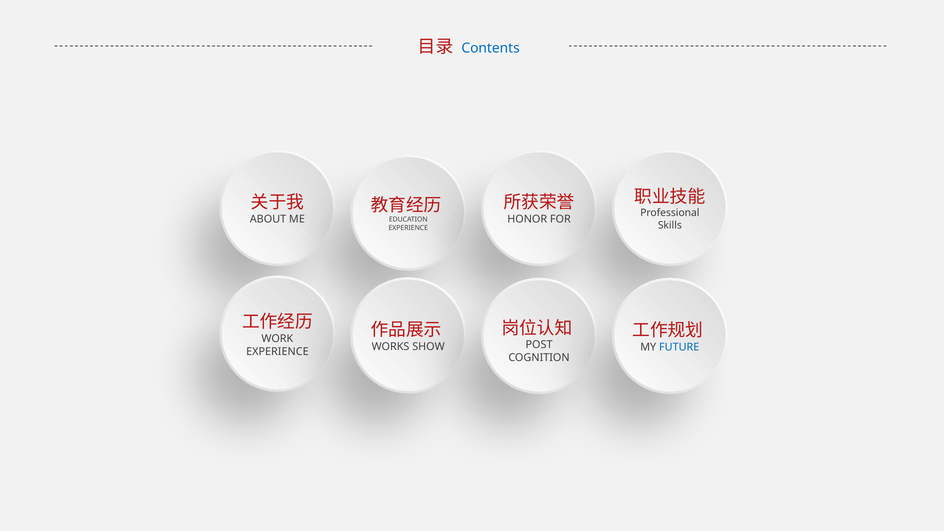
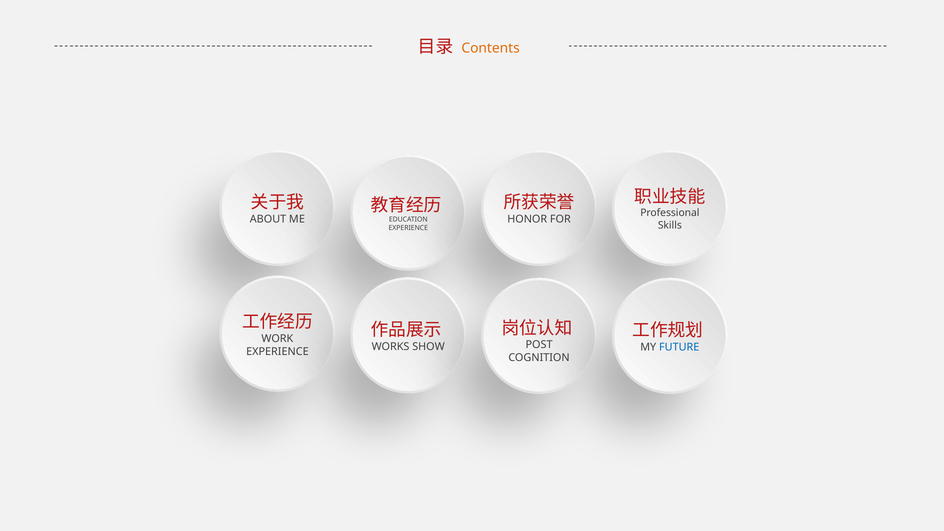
Contents colour: blue -> orange (491, 48)
